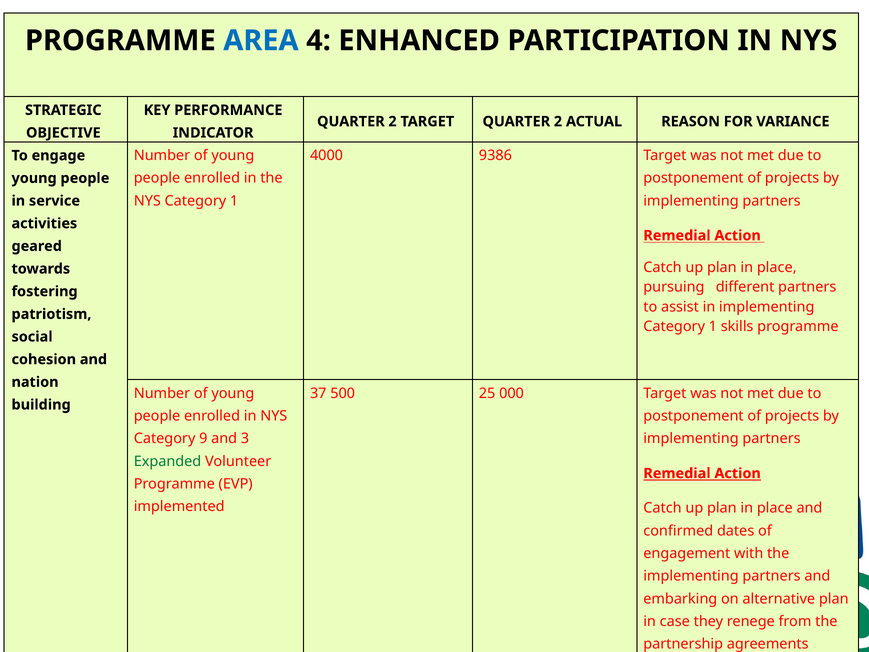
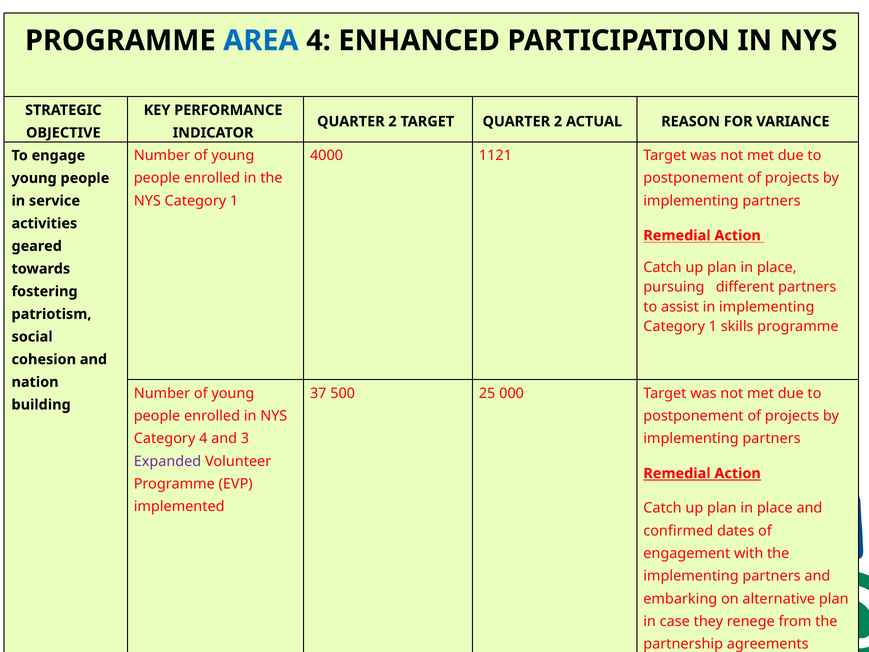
9386: 9386 -> 1121 (495, 155)
Category 9: 9 -> 4 (203, 439)
Expanded colour: green -> purple (168, 461)
